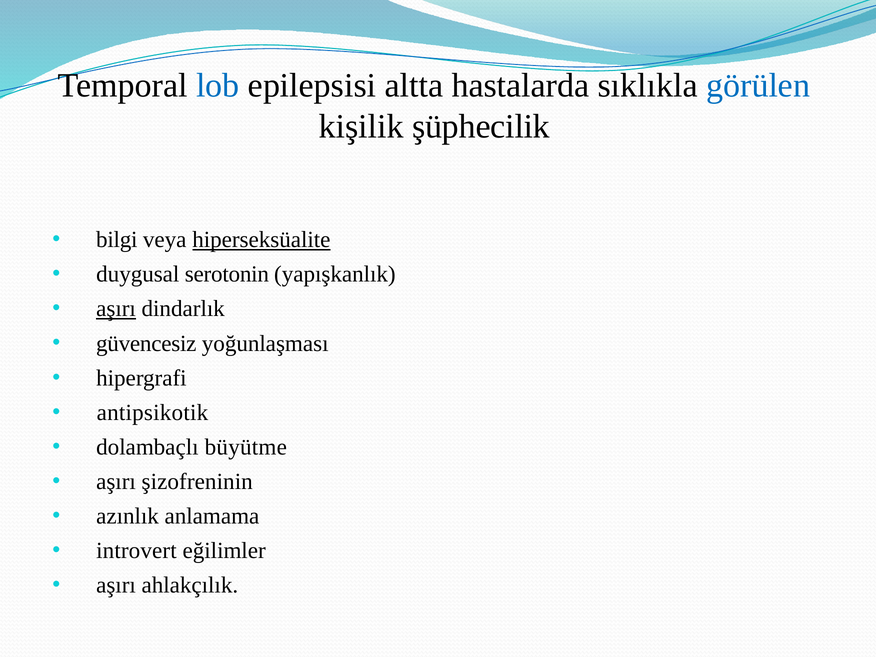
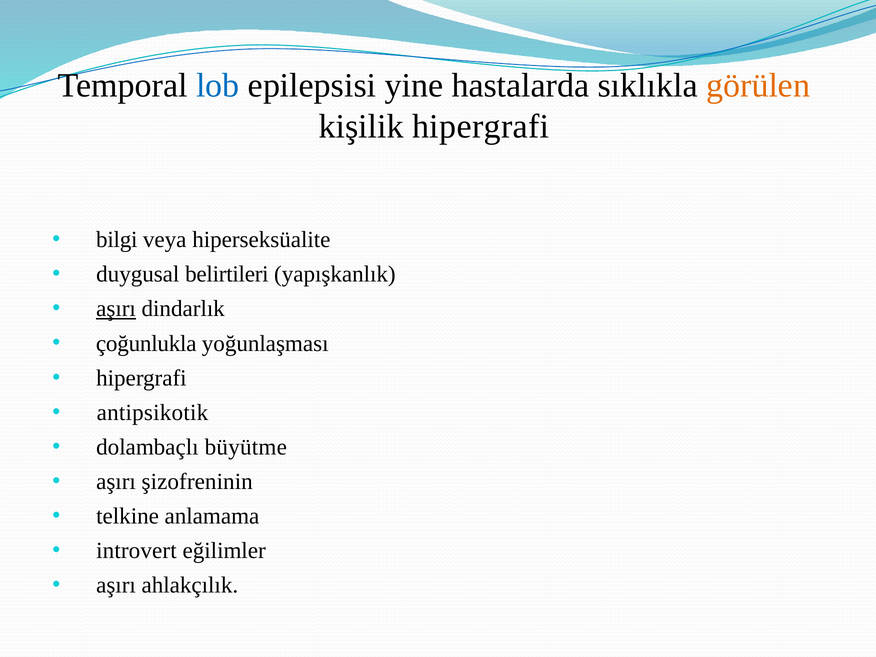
altta: altta -> yine (414, 85)
görülen colour: blue -> orange (758, 85)
kişilik şüphecilik: şüphecilik -> hipergrafi (481, 126)
hiperseksüalite underline: present -> none (261, 240)
serotonin: serotonin -> belirtileri (227, 274)
güvencesiz: güvencesiz -> çoğunlukla (146, 343)
azınlık: azınlık -> telkine (128, 516)
